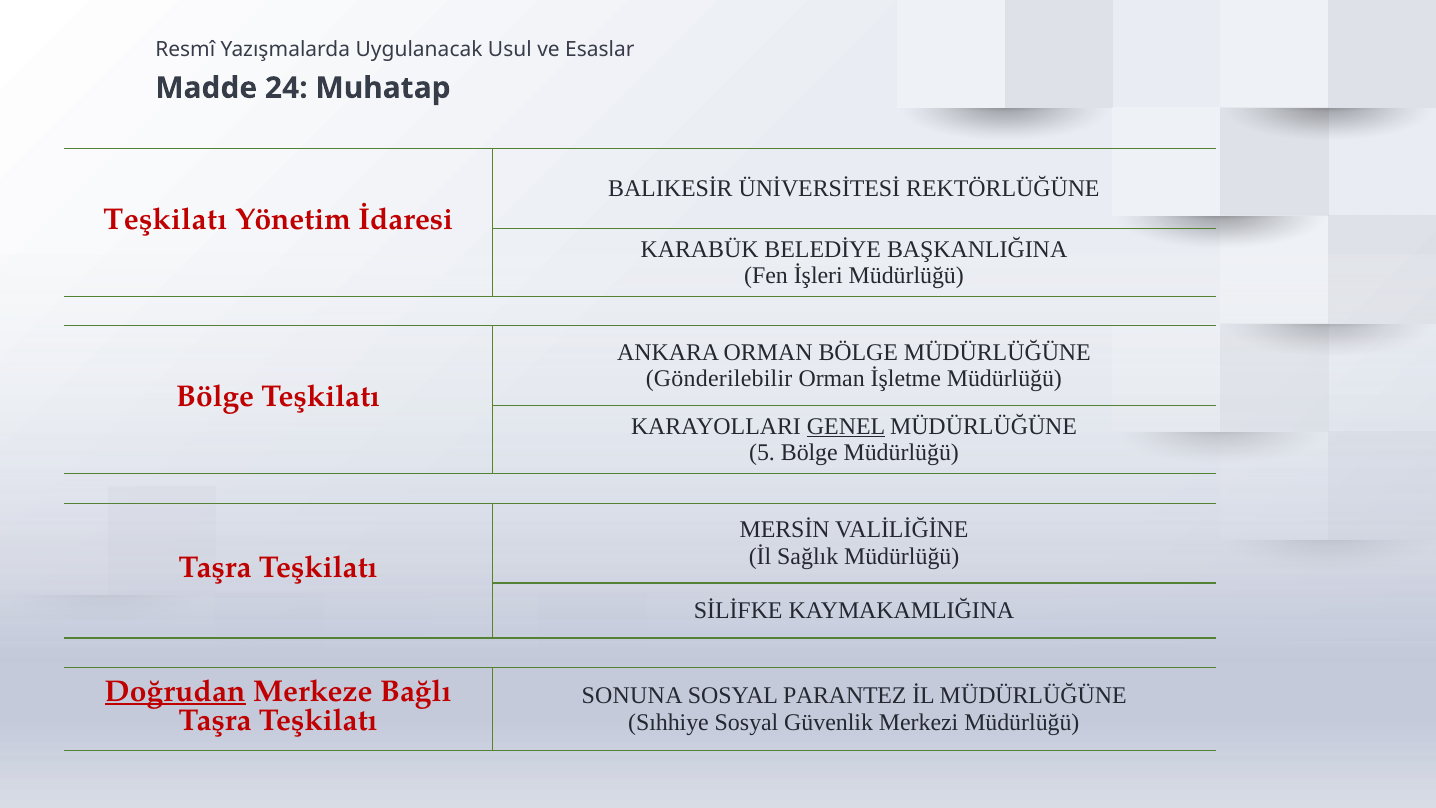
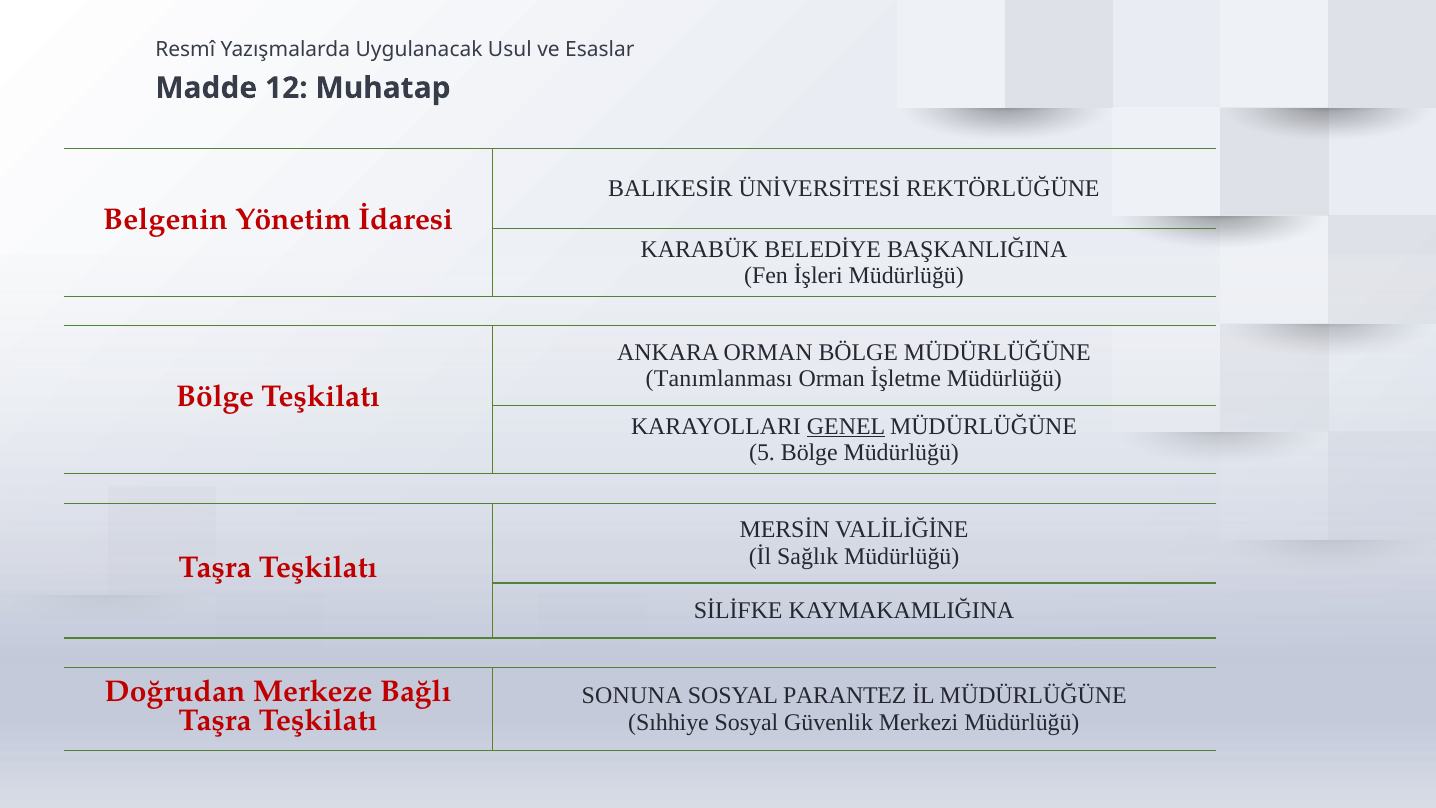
24: 24 -> 12 (286, 88)
Teşkilatı: Teşkilatı -> Belgenin (165, 219)
Gönderilebilir: Gönderilebilir -> Tanımlanması (719, 379)
Doğrudan underline: present -> none (175, 691)
